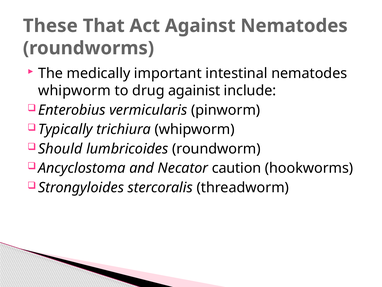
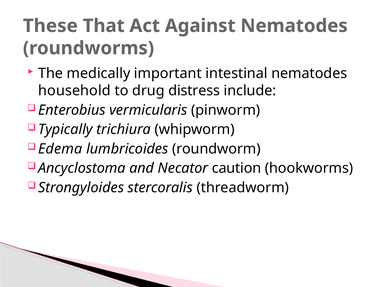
whipworm: whipworm -> household (74, 91)
againist: againist -> distress (194, 91)
Should: Should -> Edema (60, 149)
